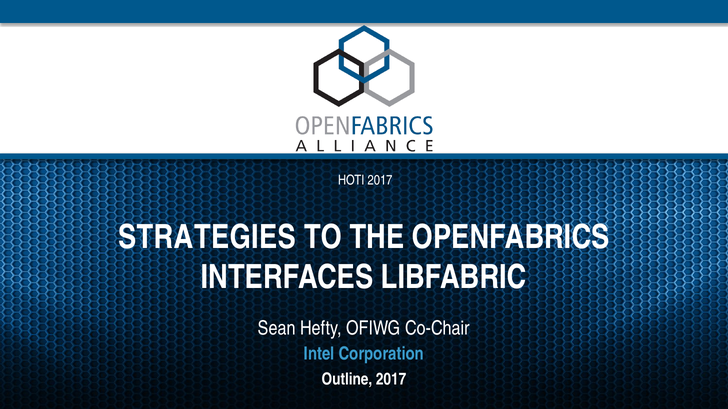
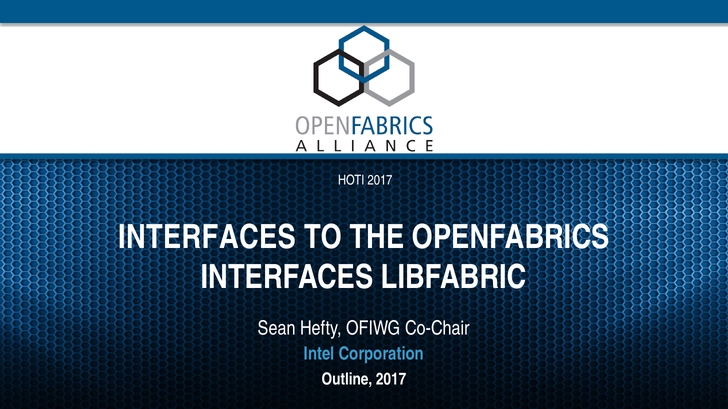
STRATEGIES: STRATEGIES -> INTERFACES (207, 237)
